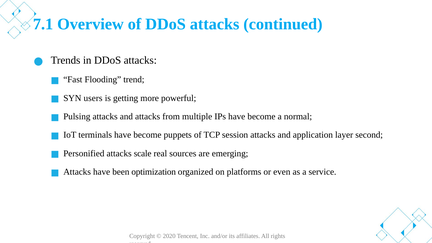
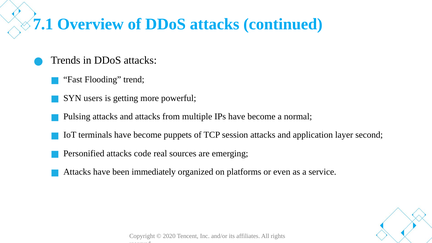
scale: scale -> code (143, 153)
optimization: optimization -> immediately (154, 172)
